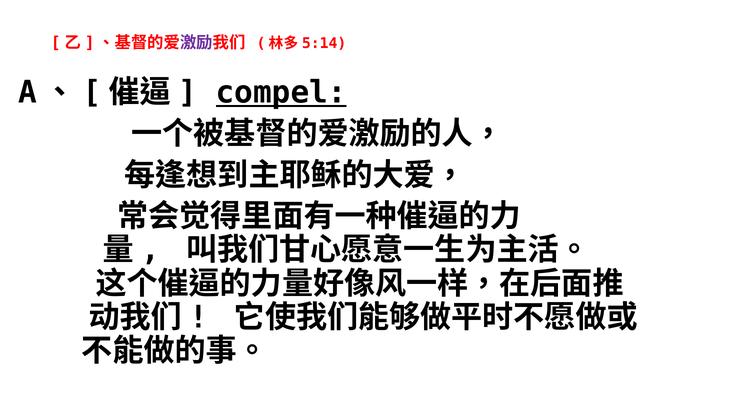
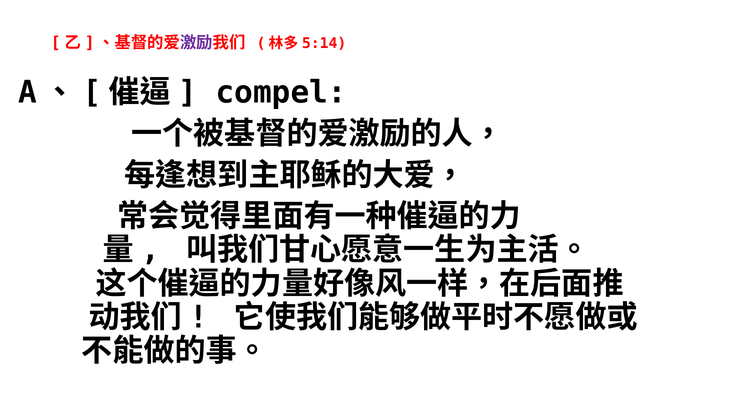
compel underline: present -> none (281, 92)
